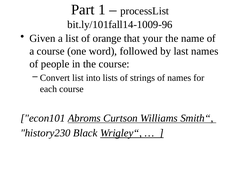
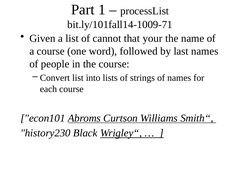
bit.ly/101fall14-1009-96: bit.ly/101fall14-1009-96 -> bit.ly/101fall14-1009-71 (120, 25)
orange: orange -> cannot (107, 38)
